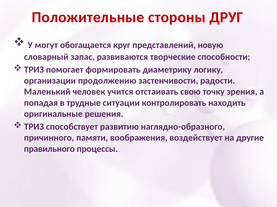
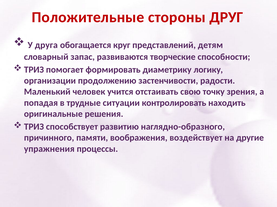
могут: могут -> друга (46, 45)
новую: новую -> детям (210, 45)
правильного: правильного -> упражнения (49, 149)
